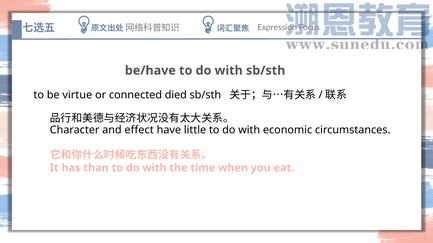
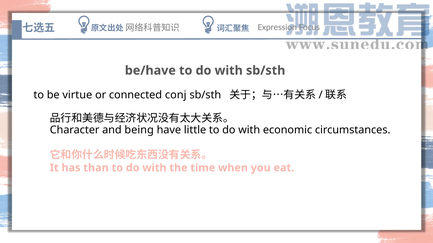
died: died -> conj (176, 95)
effect: effect -> being (139, 130)
